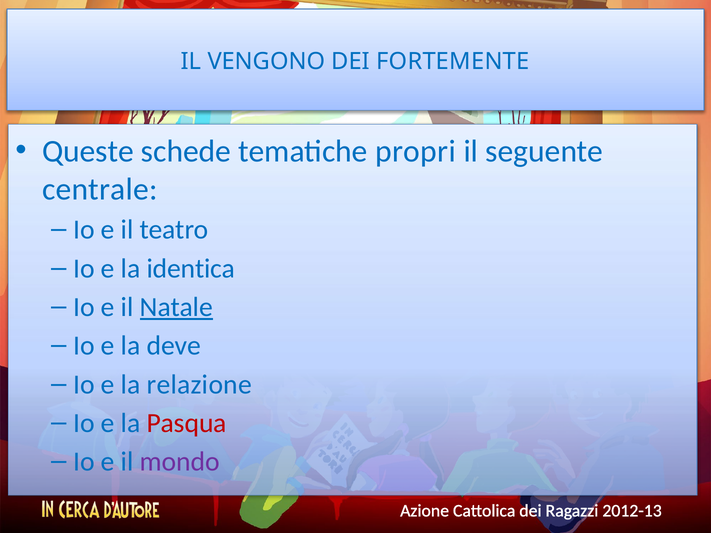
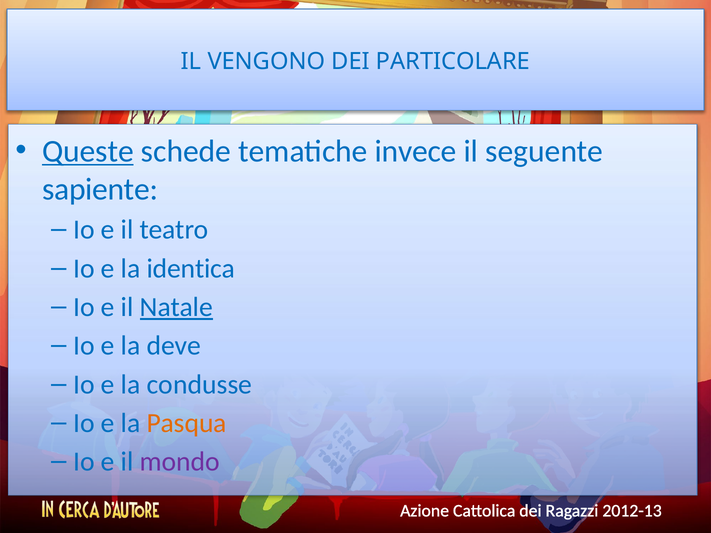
FORTEMENTE: FORTEMENTE -> PARTICOLARE (453, 61)
Queste underline: none -> present (88, 151)
propri: propri -> invece (416, 151)
centrale: centrale -> sapiente (100, 189)
relazione: relazione -> condusse (199, 385)
Pasqua colour: red -> orange (187, 423)
